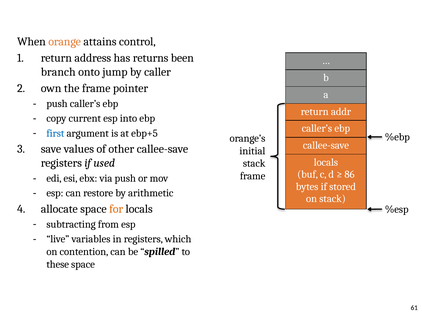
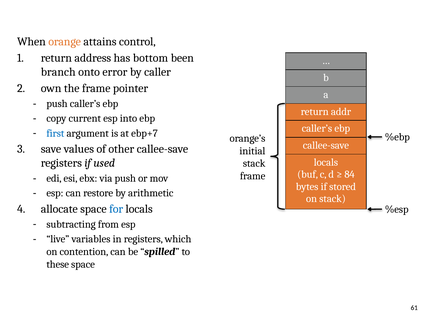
returns: returns -> bottom (151, 58)
jump: jump -> error (115, 72)
ebp+5: ebp+5 -> ebp+7 (144, 133)
86: 86 -> 84 (350, 175)
for colour: orange -> blue (116, 209)
